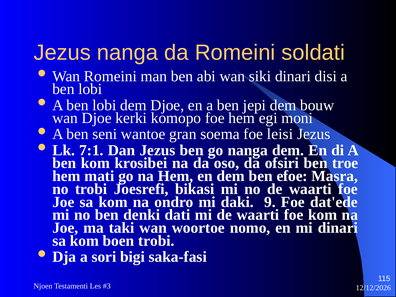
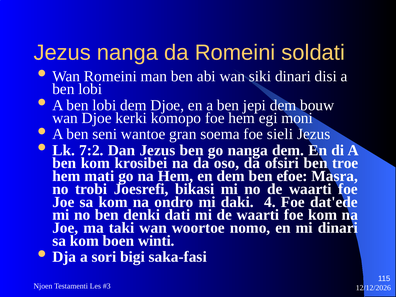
leisi: leisi -> sieli (280, 134)
7:1: 7:1 -> 7:2 (91, 150)
9: 9 -> 4 (270, 202)
boen trobi: trobi -> winti (156, 241)
